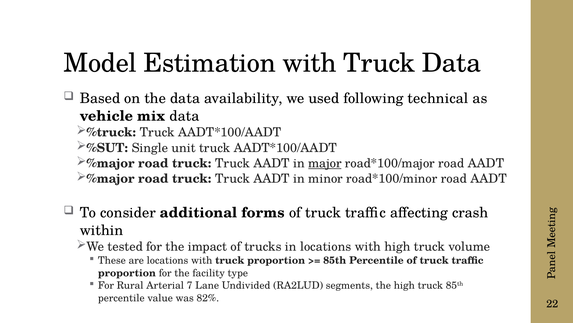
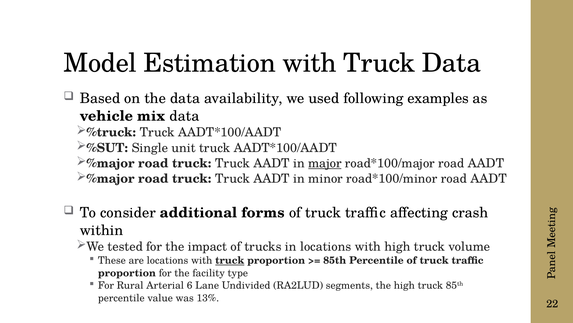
technical: technical -> examples (438, 98)
truck underline: none -> present (230, 260)
7: 7 -> 6 (190, 285)
82%: 82% -> 13% (208, 297)
